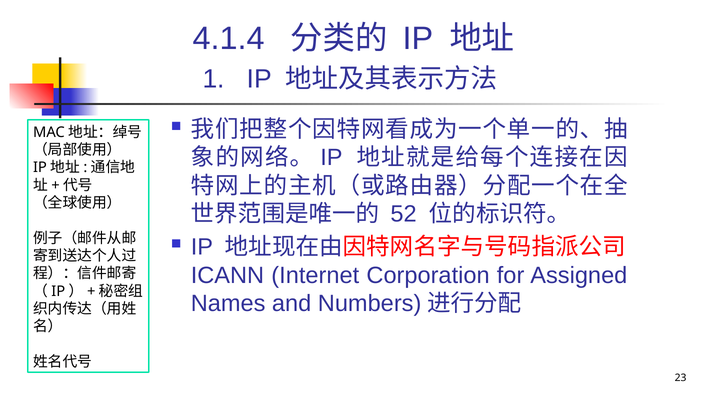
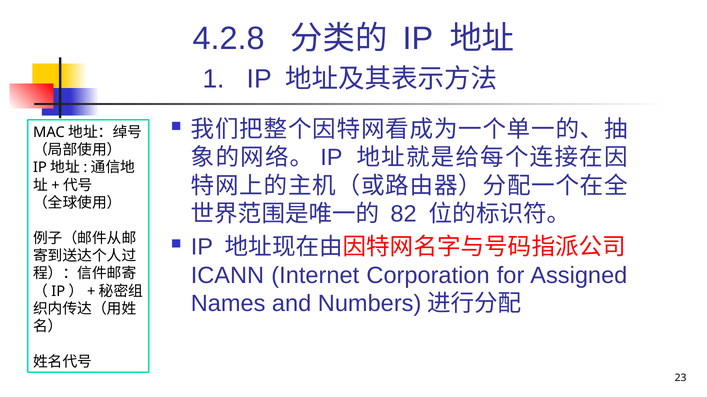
4.1.4: 4.1.4 -> 4.2.8 (229, 38)
52: 52 -> 82 (404, 214)
